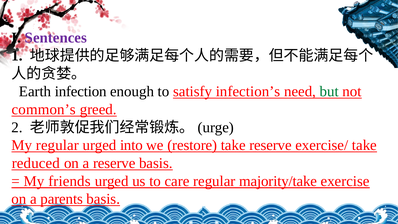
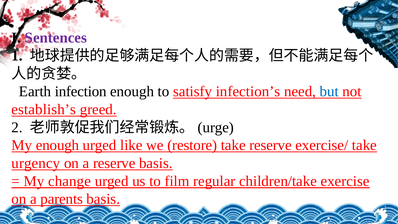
but colour: green -> blue (329, 91)
common’s: common’s -> establish’s (44, 109)
My regular: regular -> enough (58, 145)
into: into -> like (131, 145)
reduced: reduced -> urgency (36, 163)
friends: friends -> change (70, 181)
care: care -> film (177, 181)
majority/take: majority/take -> children/take (278, 181)
